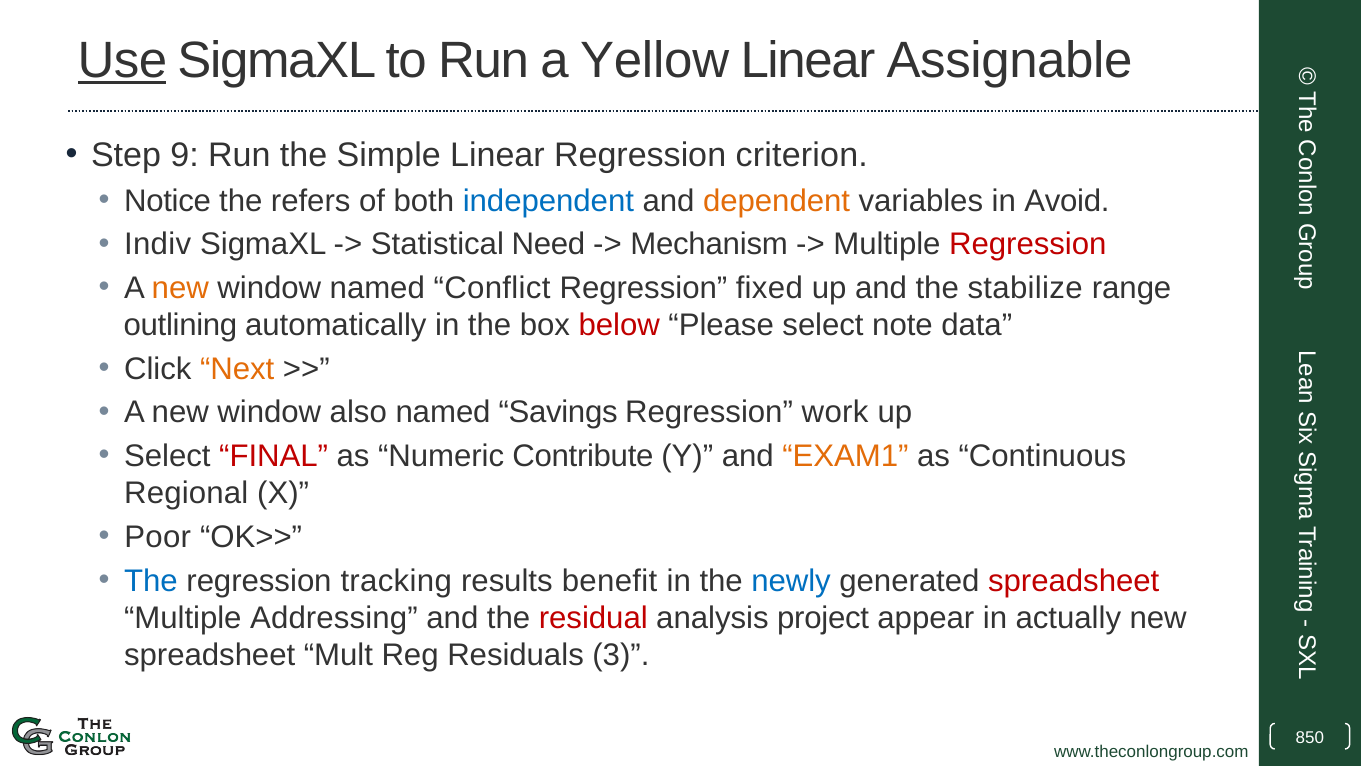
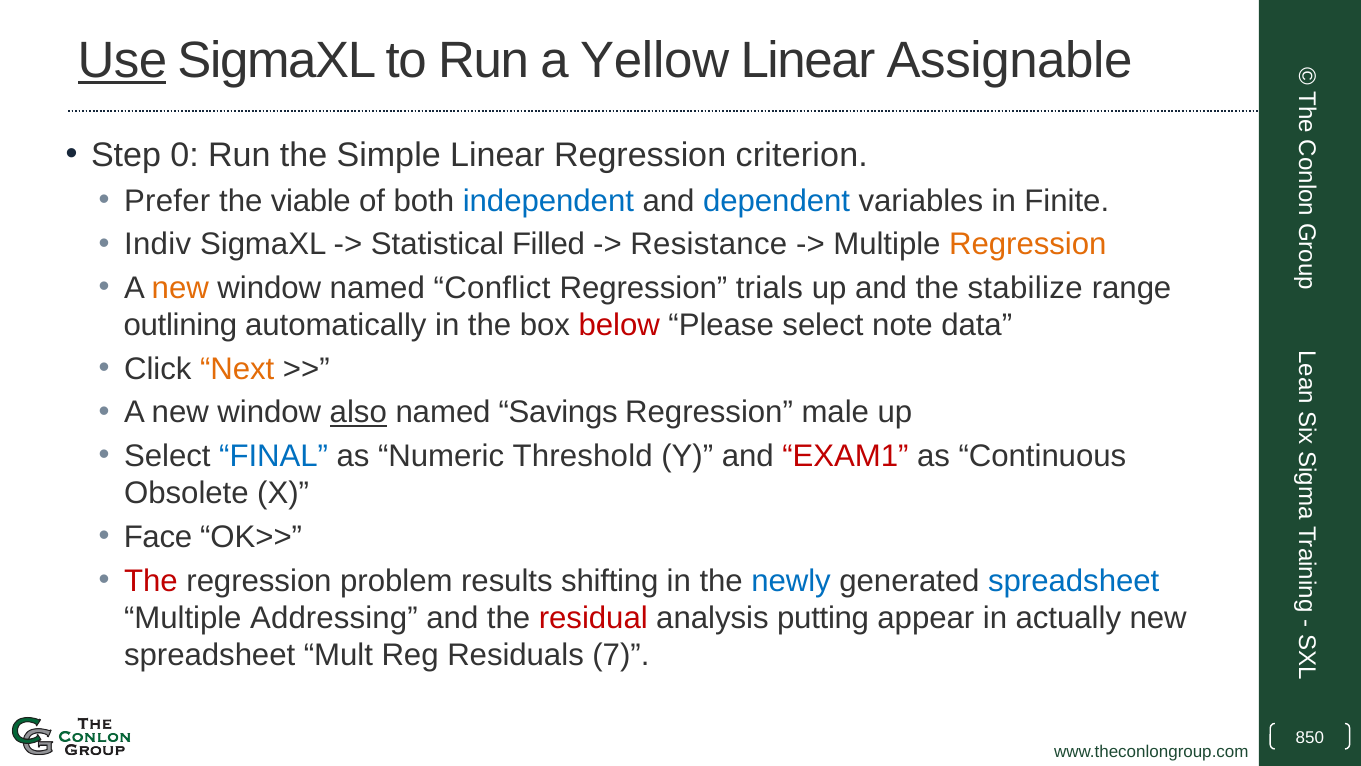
9: 9 -> 0 (184, 156)
Notice: Notice -> Prefer (167, 201)
refers: refers -> viable (311, 201)
dependent colour: orange -> blue (777, 201)
Avoid: Avoid -> Finite (1067, 201)
Need: Need -> Filled (548, 244)
Mechanism: Mechanism -> Resistance (709, 244)
Regression colour: red -> orange (1028, 244)
fixed: fixed -> trials (769, 288)
also underline: none -> present (358, 412)
work: work -> male (835, 412)
FINAL colour: red -> blue (274, 456)
Contribute: Contribute -> Threshold (583, 456)
EXAM1 colour: orange -> red (845, 456)
Regional: Regional -> Obsolete (186, 493)
Poor: Poor -> Face (158, 537)
The colour: blue -> red (151, 581)
tracking: tracking -> problem (396, 581)
benefit: benefit -> shifting (610, 581)
spreadsheet colour: red -> blue (1074, 581)
project: project -> putting (823, 618)
3: 3 -> 7 (621, 655)
